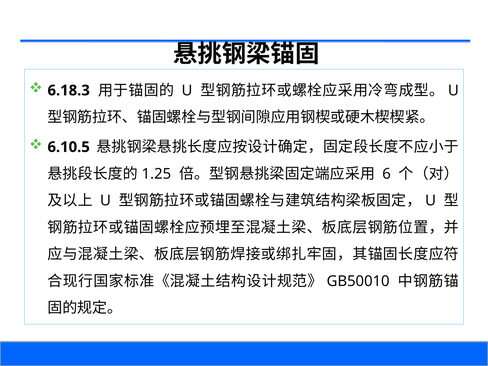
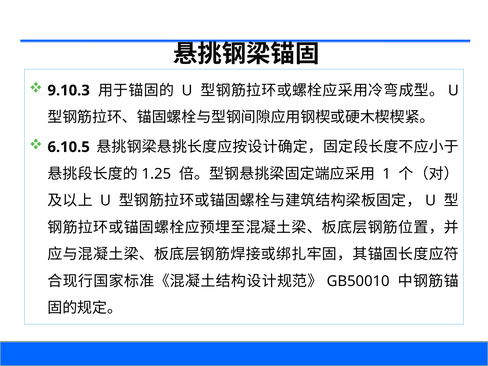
6.18.3: 6.18.3 -> 9.10.3 (69, 90)
6: 6 -> 1 (387, 174)
